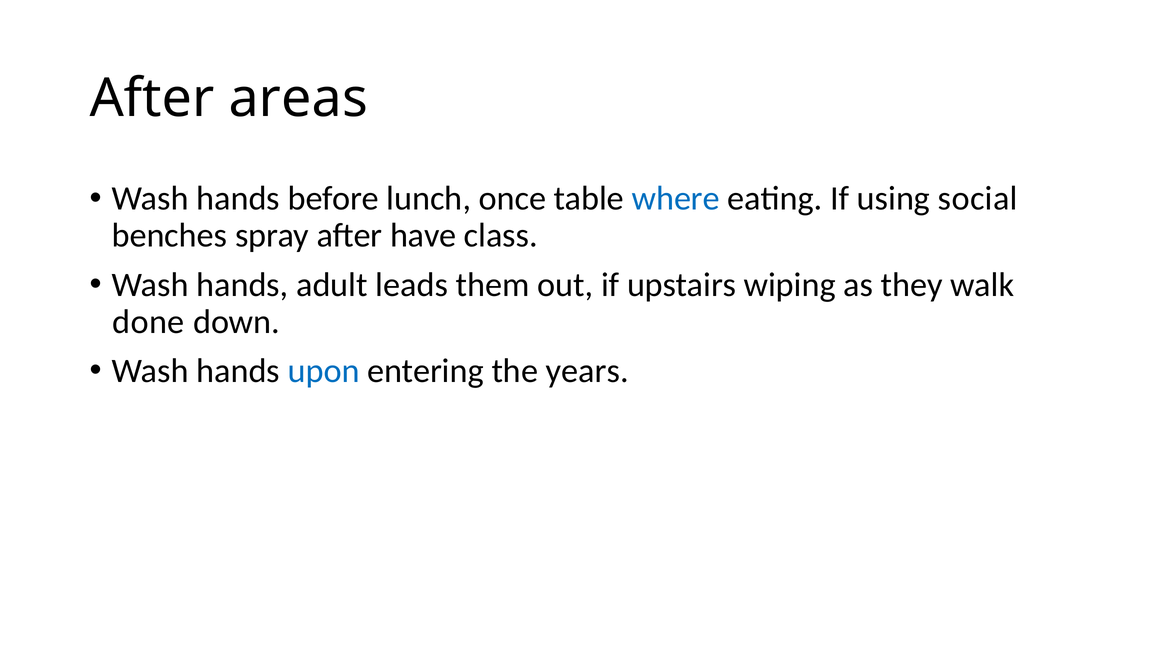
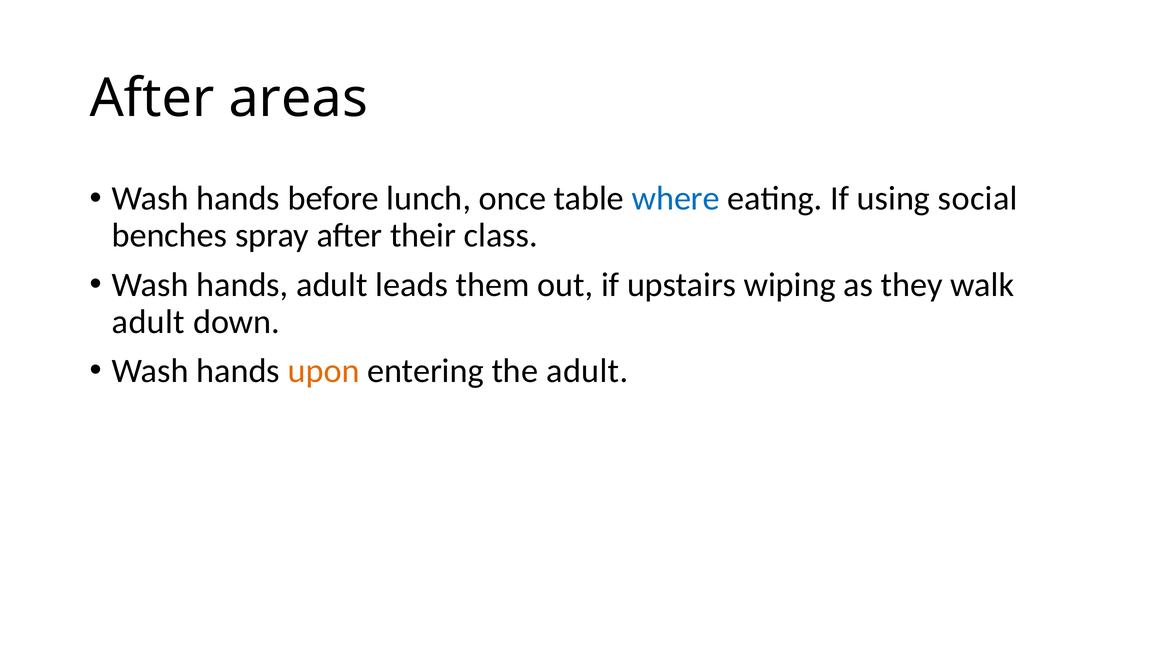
have: have -> their (423, 236)
done: done -> adult (148, 322)
upon colour: blue -> orange (324, 371)
the years: years -> adult (587, 371)
